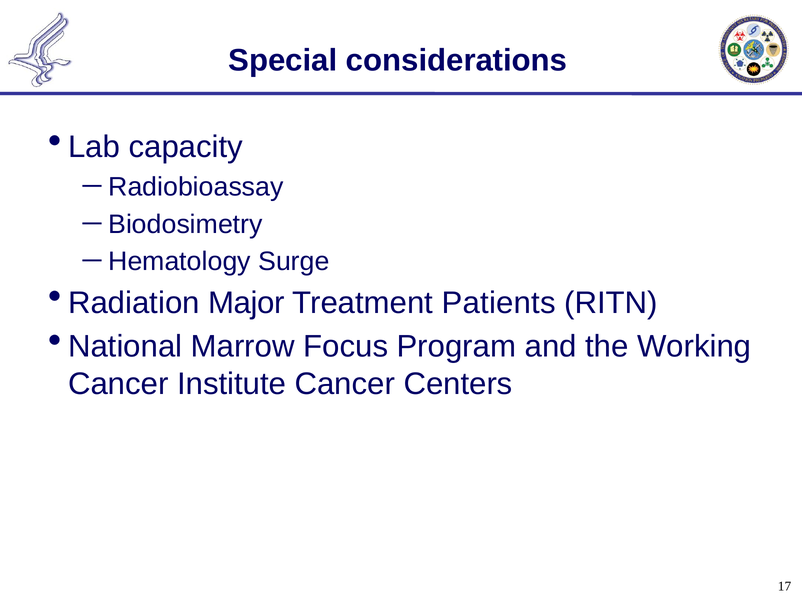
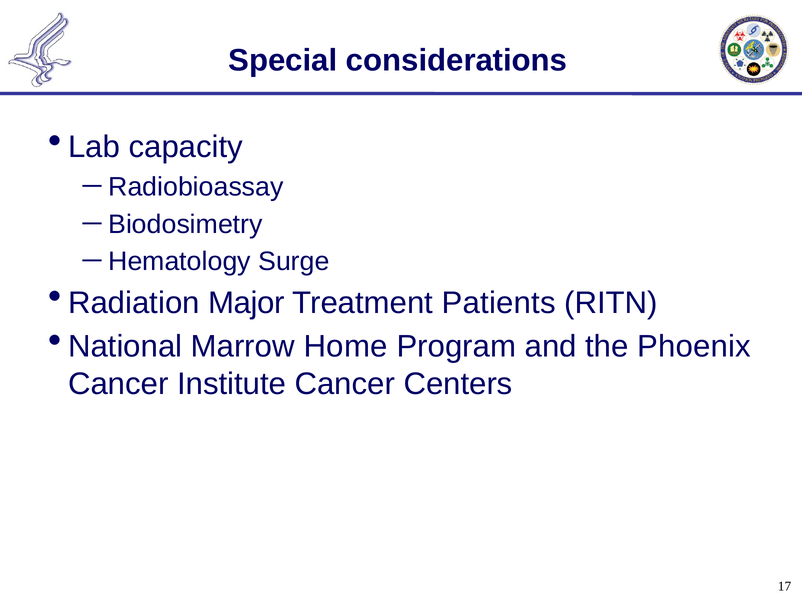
Focus: Focus -> Home (346, 347)
Working: Working -> Phoenix (694, 347)
